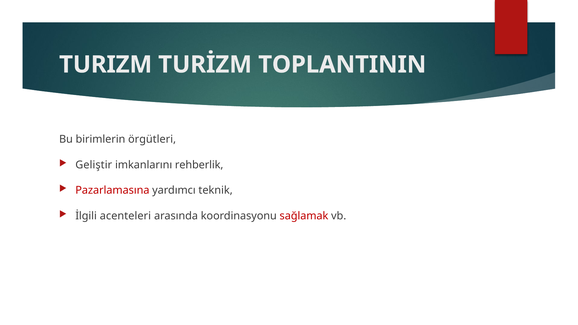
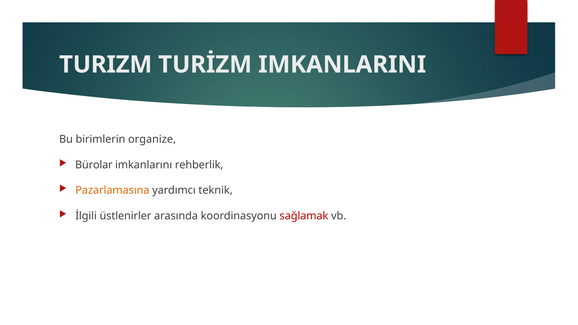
TOPLANTININ: TOPLANTININ -> IMKANLARINI (342, 65)
örgütleri: örgütleri -> organize (152, 139)
Geliştir: Geliştir -> Bürolar (94, 165)
Pazarlamasına colour: red -> orange (112, 190)
acenteleri: acenteleri -> üstlenirler (125, 216)
